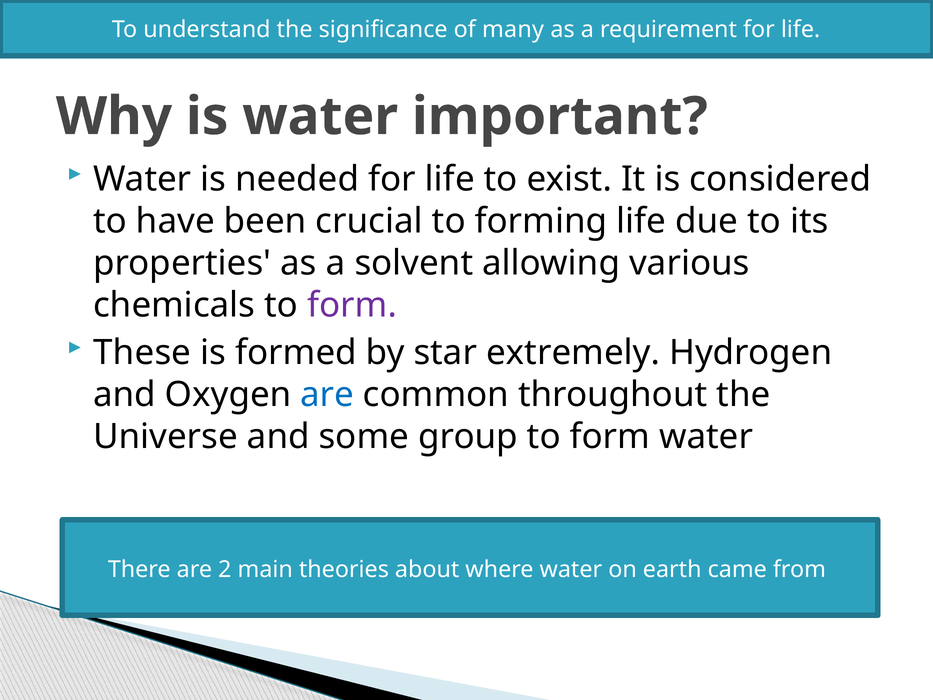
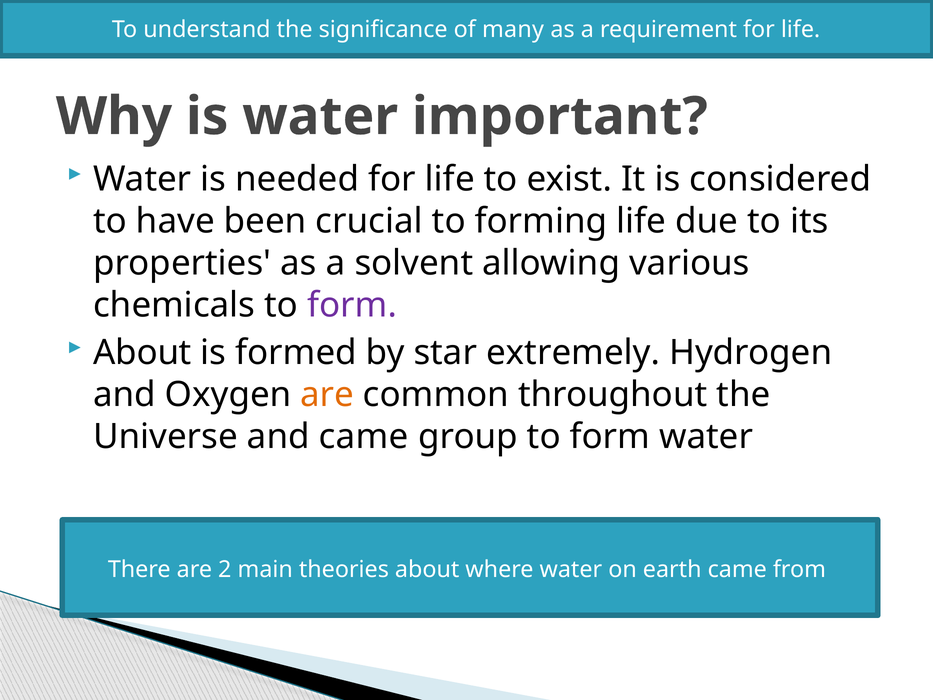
These: These -> About (142, 352)
are colour: blue -> orange (327, 394)
and some: some -> came (364, 437)
